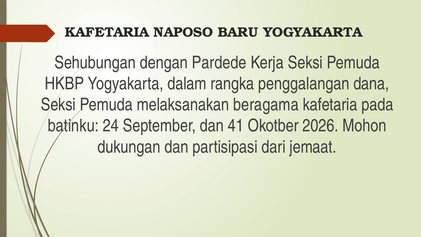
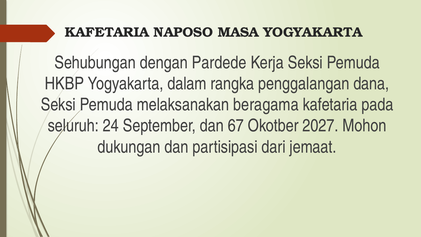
BARU: BARU -> MASA (238, 32)
batinku: batinku -> seluruh (73, 126)
41: 41 -> 67 (236, 126)
2026: 2026 -> 2027 (321, 126)
